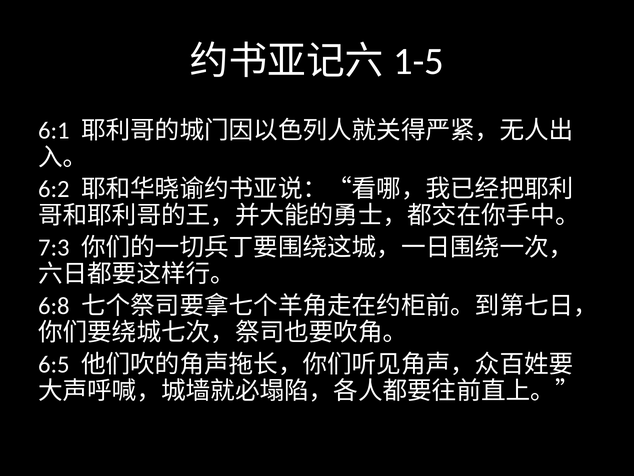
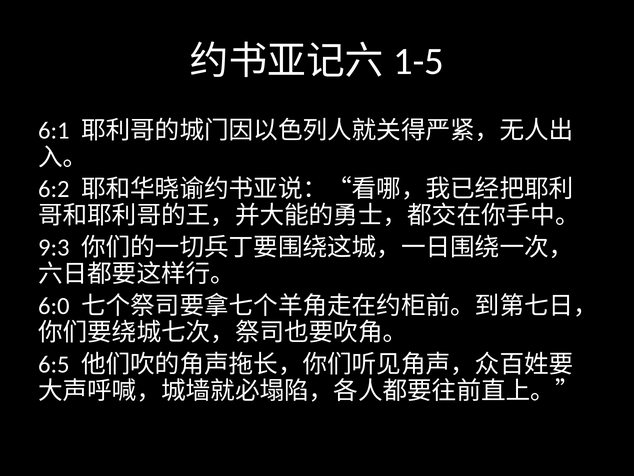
7:3: 7:3 -> 9:3 (54, 247)
6:8: 6:8 -> 6:0 (54, 306)
